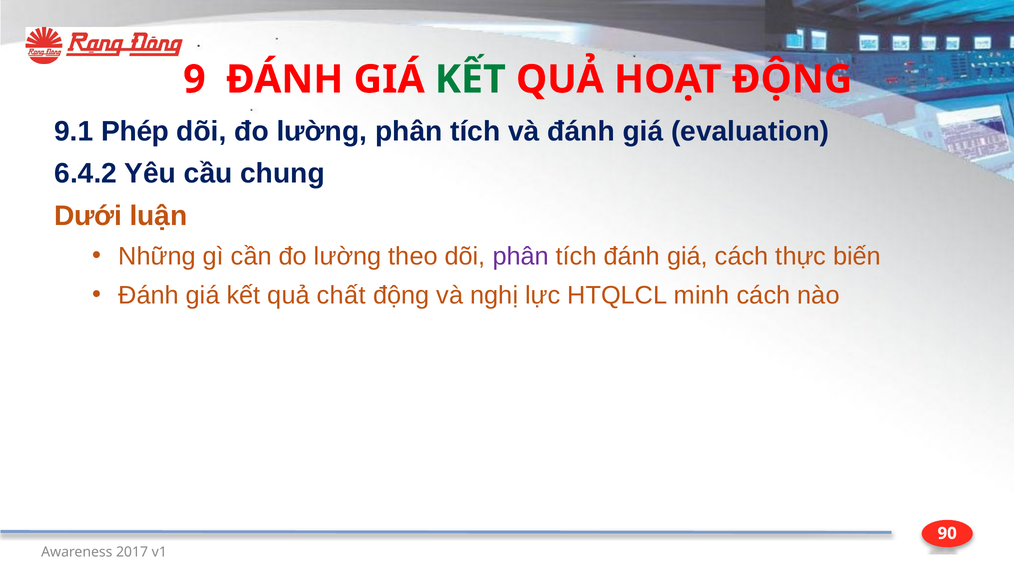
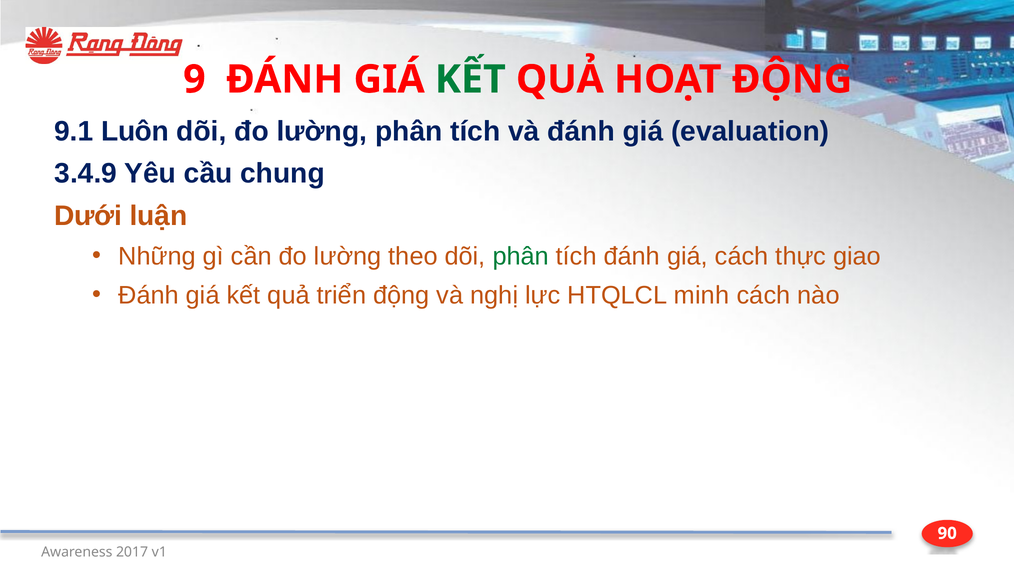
Phép: Phép -> Luôn (135, 131)
6.4.2: 6.4.2 -> 3.4.9 (86, 173)
phân colour: purple -> green (521, 256)
biến: biến -> giao (857, 256)
chất: chất -> triển (341, 295)
